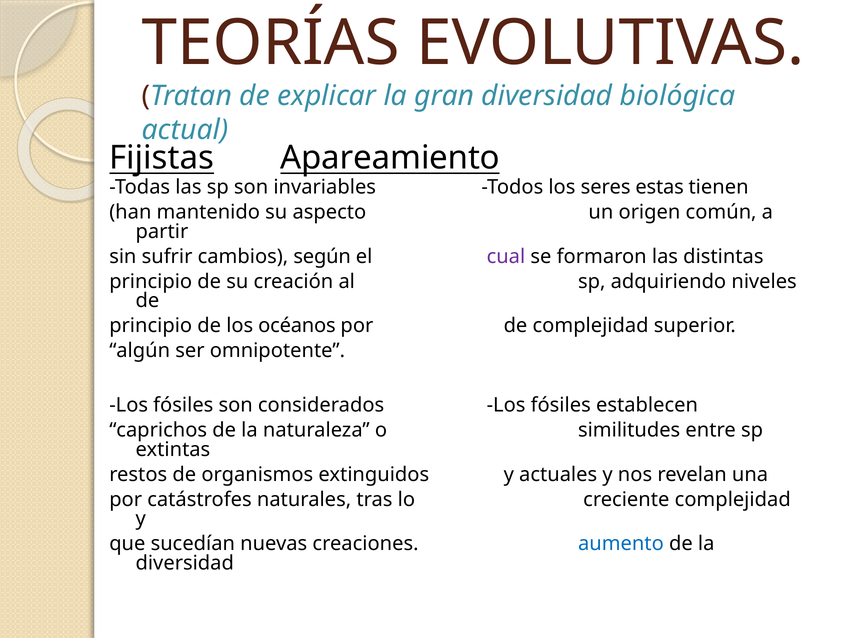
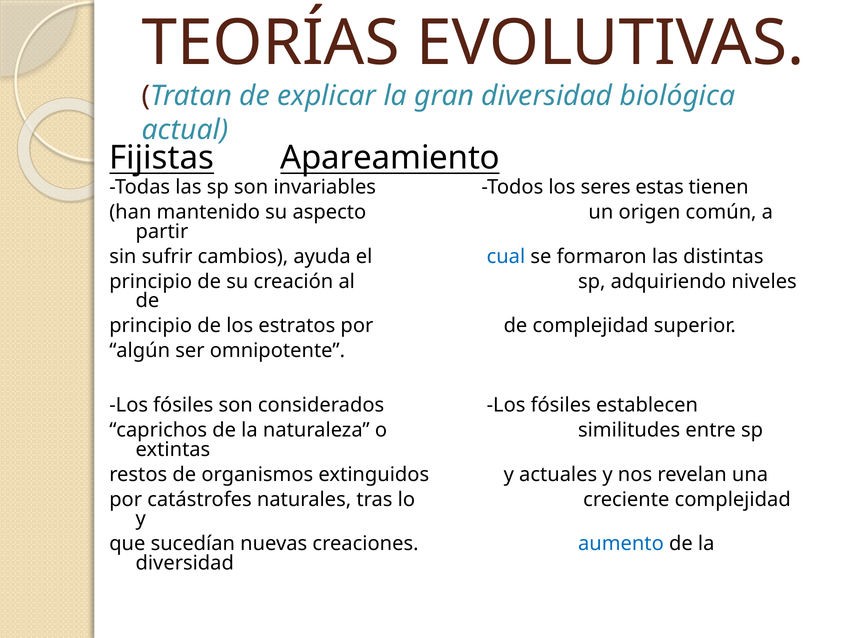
según: según -> ayuda (322, 257)
cual colour: purple -> blue (506, 257)
océanos: océanos -> estratos (297, 326)
